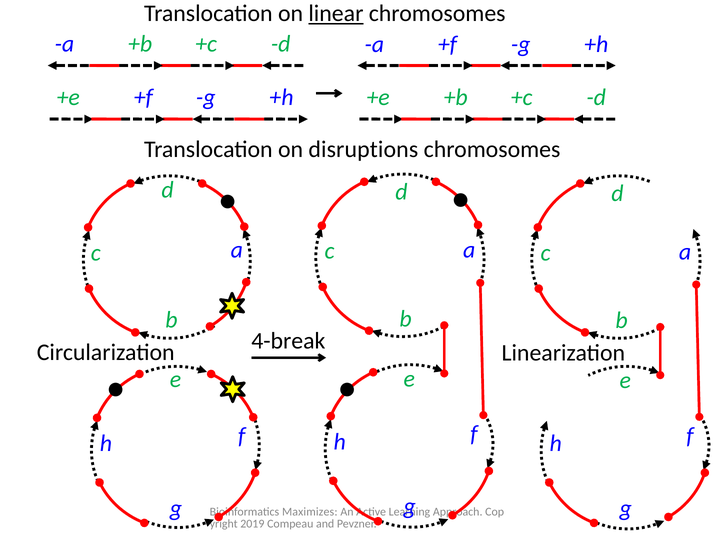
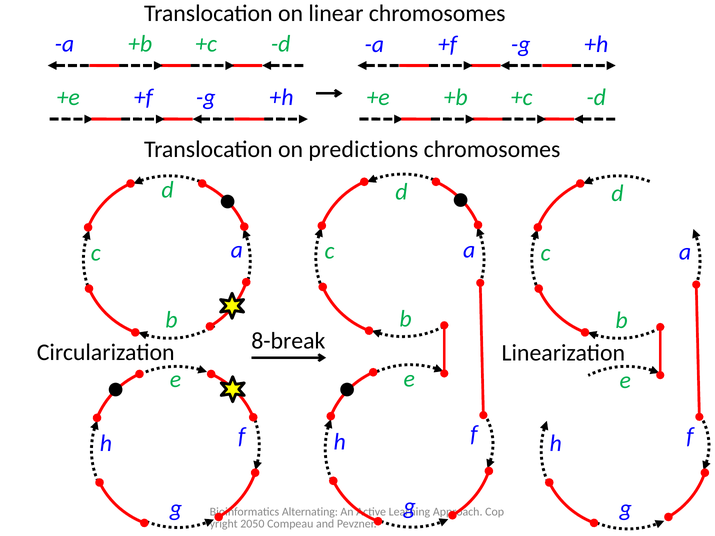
linear underline: present -> none (336, 13)
disruptions: disruptions -> predictions (363, 150)
4-break: 4-break -> 8-break (288, 341)
Maximizes: Maximizes -> Alternating (310, 512)
2019: 2019 -> 2050 (252, 524)
